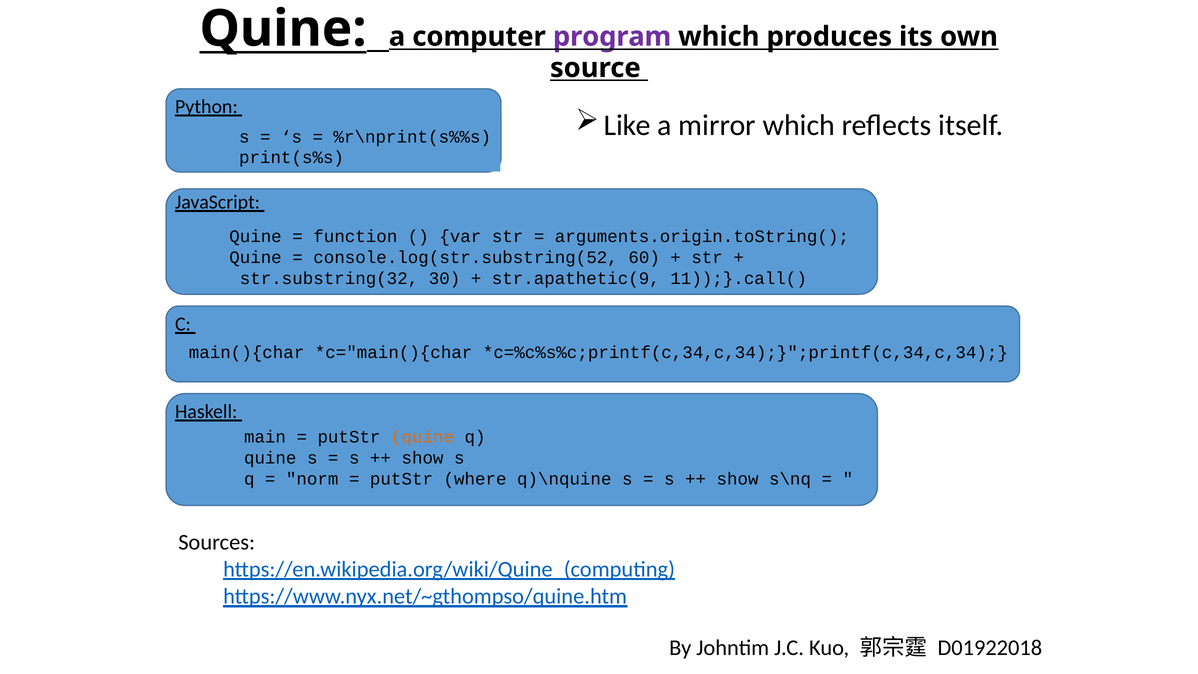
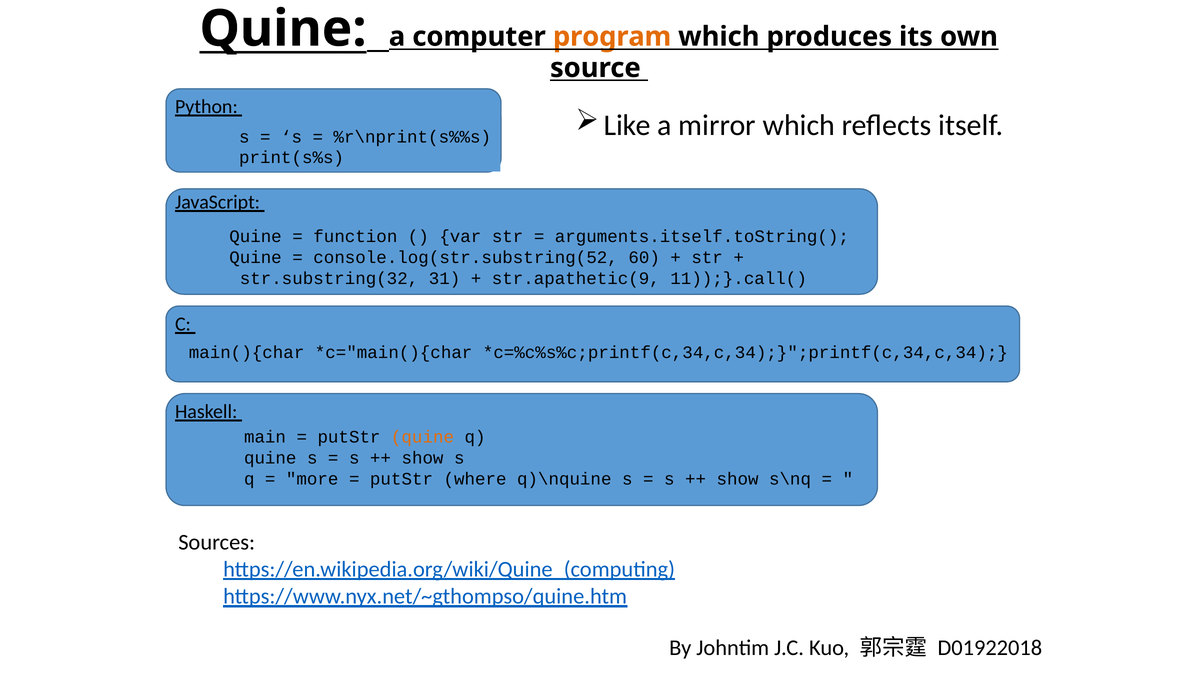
program colour: purple -> orange (612, 37)
arguments.origin.toString(: arguments.origin.toString( -> arguments.itself.toString( (702, 237)
30: 30 -> 31 (445, 279)
norm: norm -> more (312, 479)
